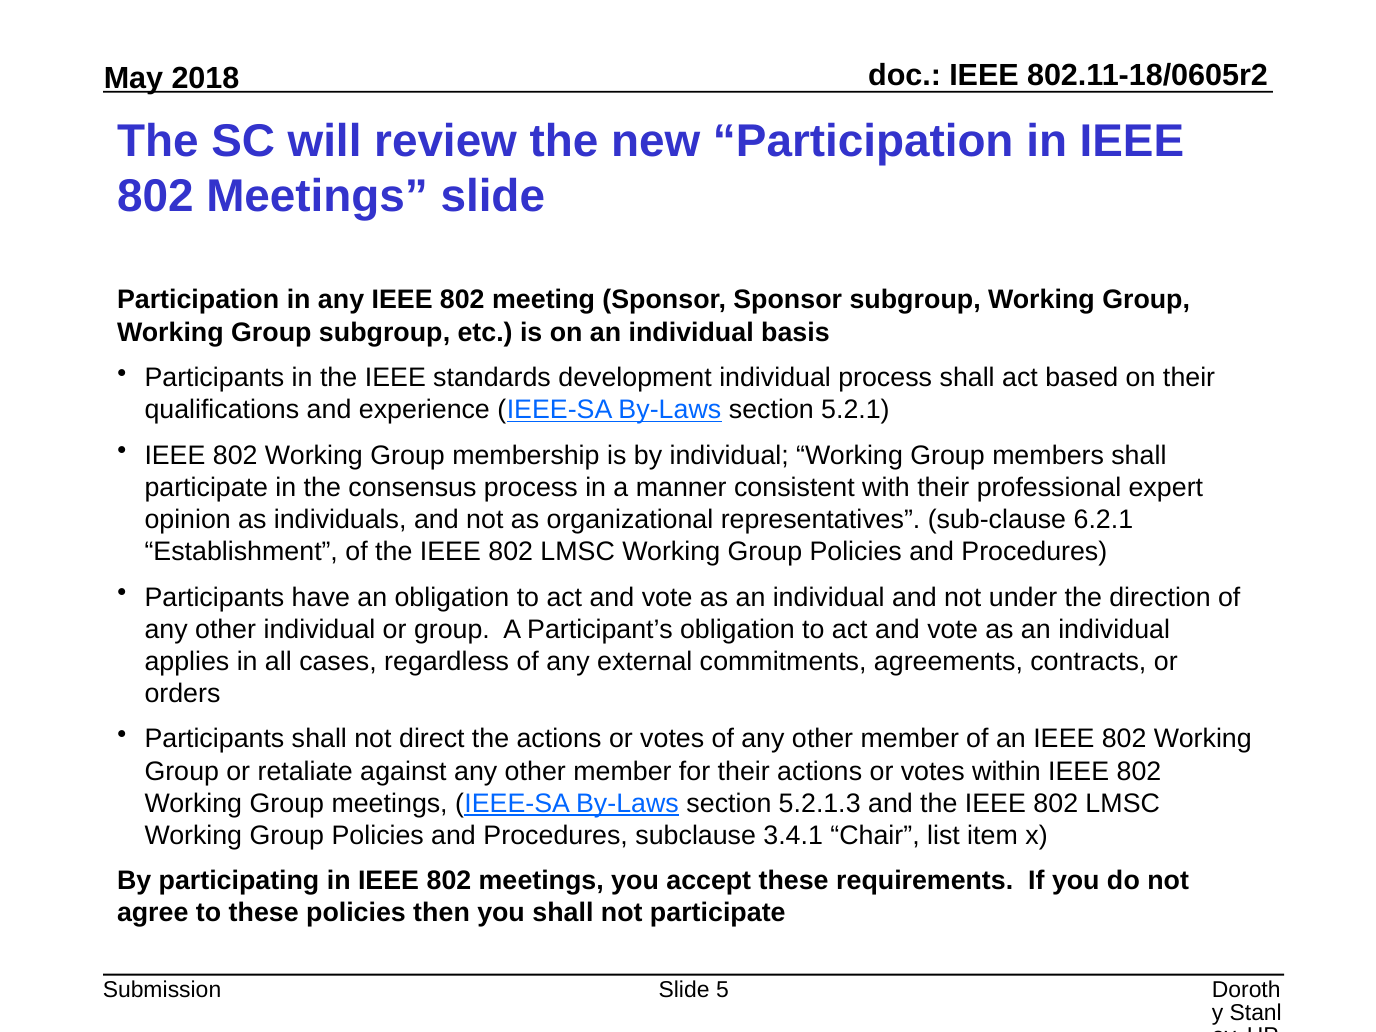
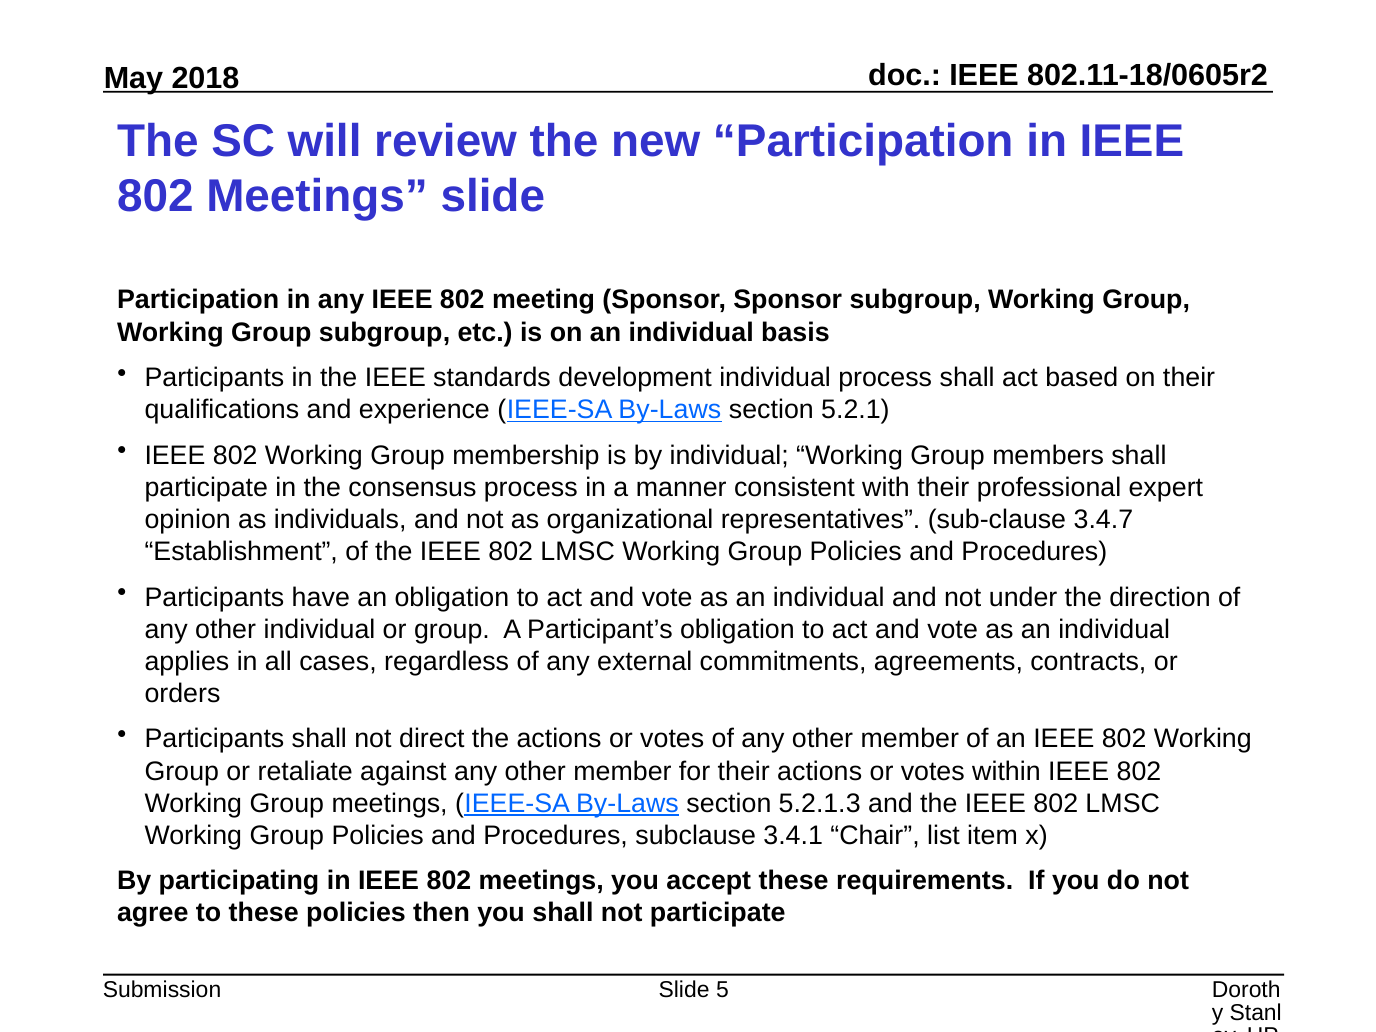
6.2.1: 6.2.1 -> 3.4.7 (1103, 520)
